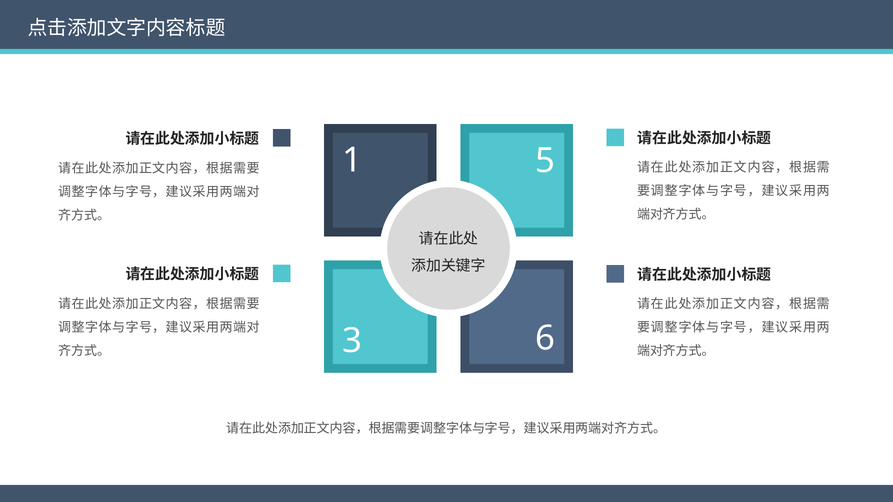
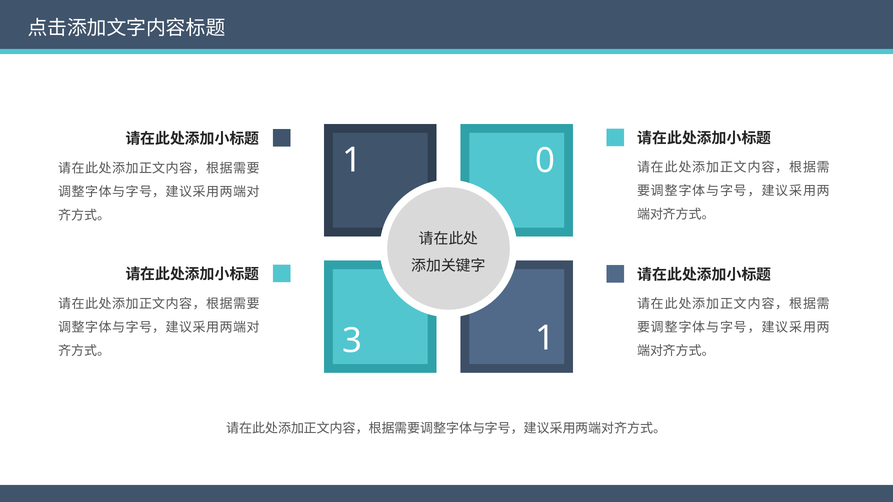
5: 5 -> 0 (545, 161)
3 6: 6 -> 1 (545, 339)
